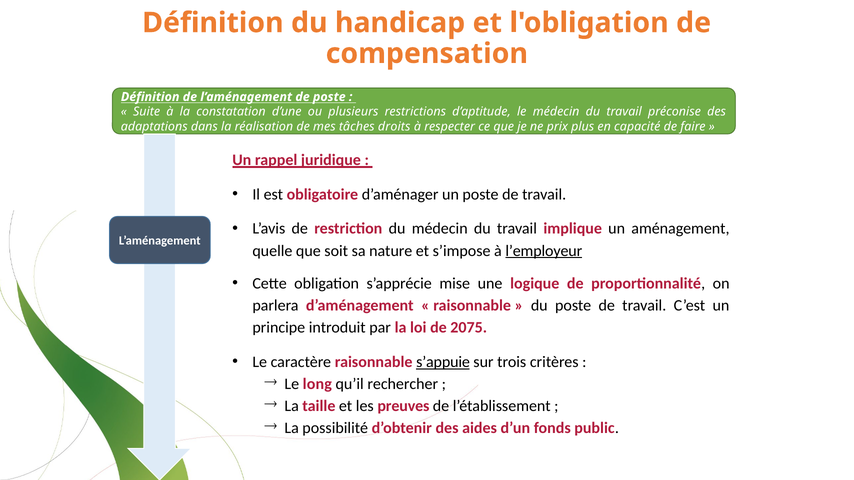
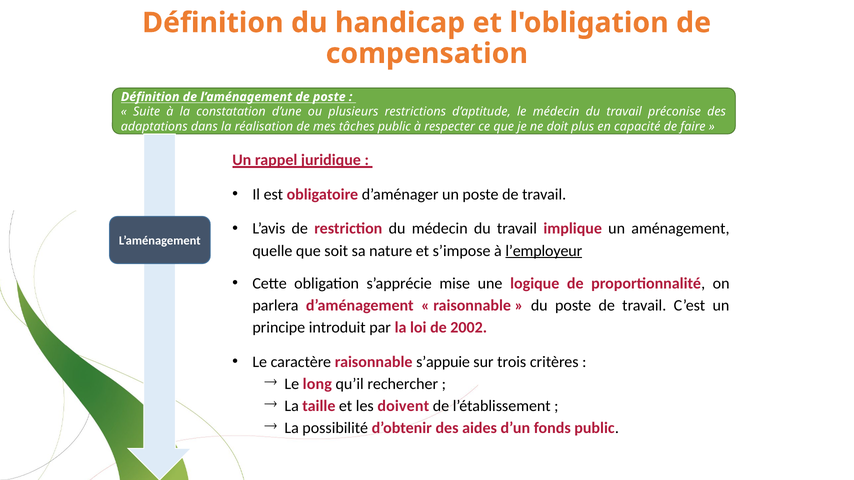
tâches droits: droits -> public (394, 127)
prix: prix -> doit (557, 127)
2075: 2075 -> 2002 (469, 328)
s’appuie underline: present -> none (443, 362)
preuves: preuves -> doivent (403, 406)
